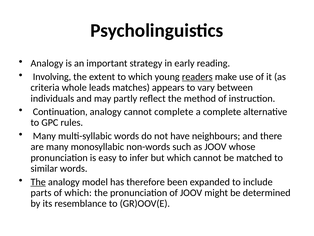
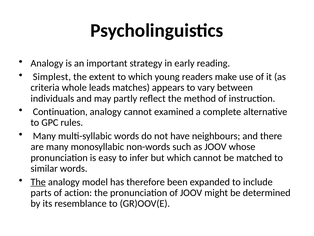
Involving: Involving -> Simplest (52, 77)
readers underline: present -> none (197, 77)
cannot complete: complete -> examined (174, 112)
of which: which -> action (78, 192)
